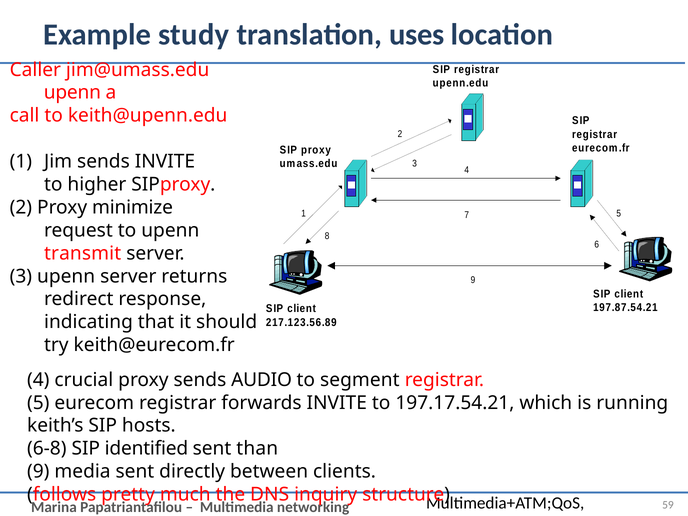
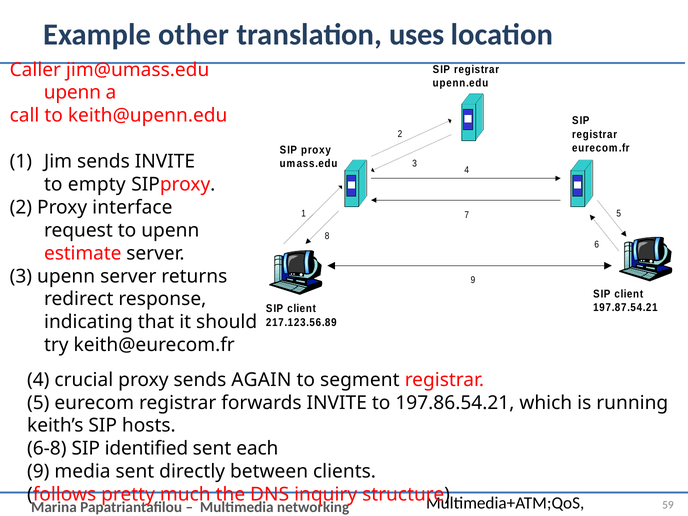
study: study -> other (194, 35)
higher: higher -> empty (97, 184)
minimize: minimize -> interface (132, 207)
transmit: transmit -> estimate (83, 253)
AUDIO: AUDIO -> AGAIN (261, 380)
197.17.54.21: 197.17.54.21 -> 197.86.54.21 (455, 403)
than: than -> each (257, 449)
